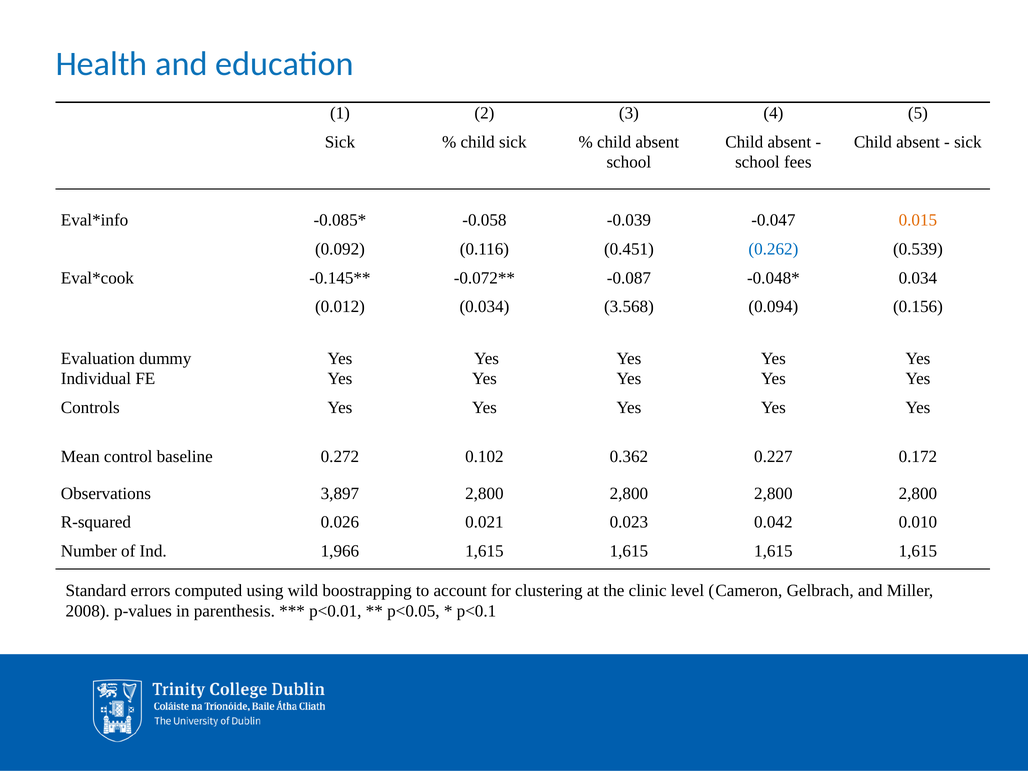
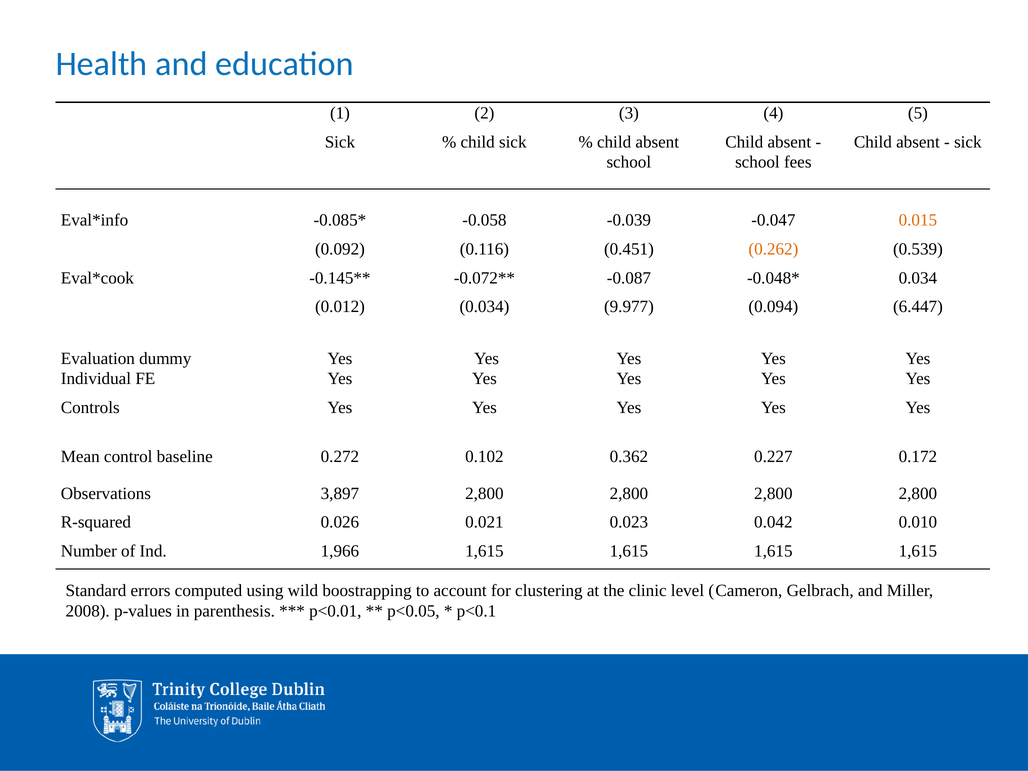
0.262 colour: blue -> orange (773, 249)
3.568: 3.568 -> 9.977 (629, 307)
0.156: 0.156 -> 6.447 (918, 307)
